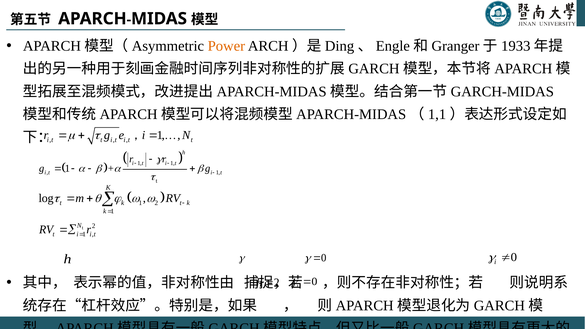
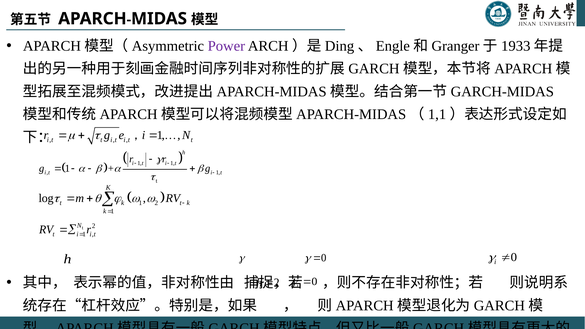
Power colour: orange -> purple (226, 46)
